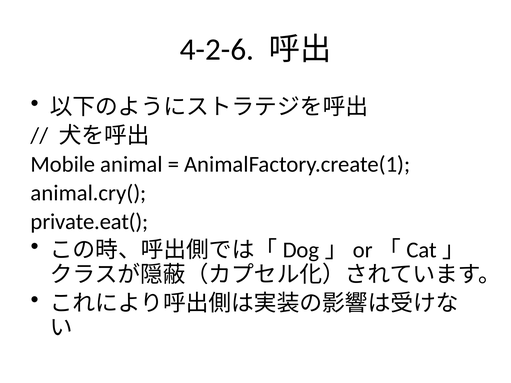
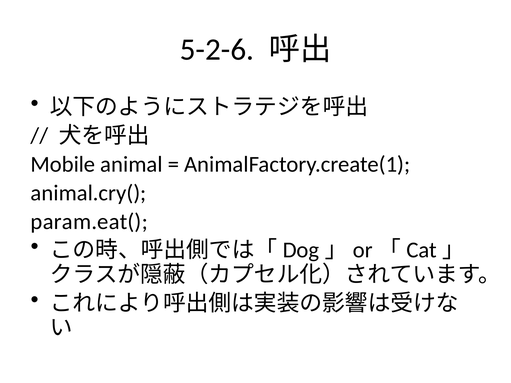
4-2-6: 4-2-6 -> 5-2-6 (217, 49)
private.eat(: private.eat( -> param.eat( (89, 222)
